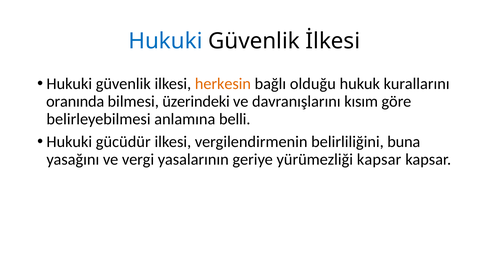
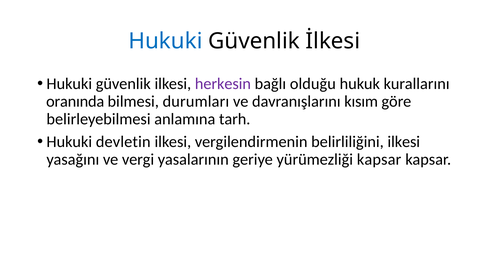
herkesin colour: orange -> purple (223, 84)
üzerindeki: üzerindeki -> durumları (196, 101)
belli: belli -> tarh (235, 119)
gücüdür: gücüdür -> devletin (123, 142)
belirliliğini buna: buna -> ilkesi (404, 142)
